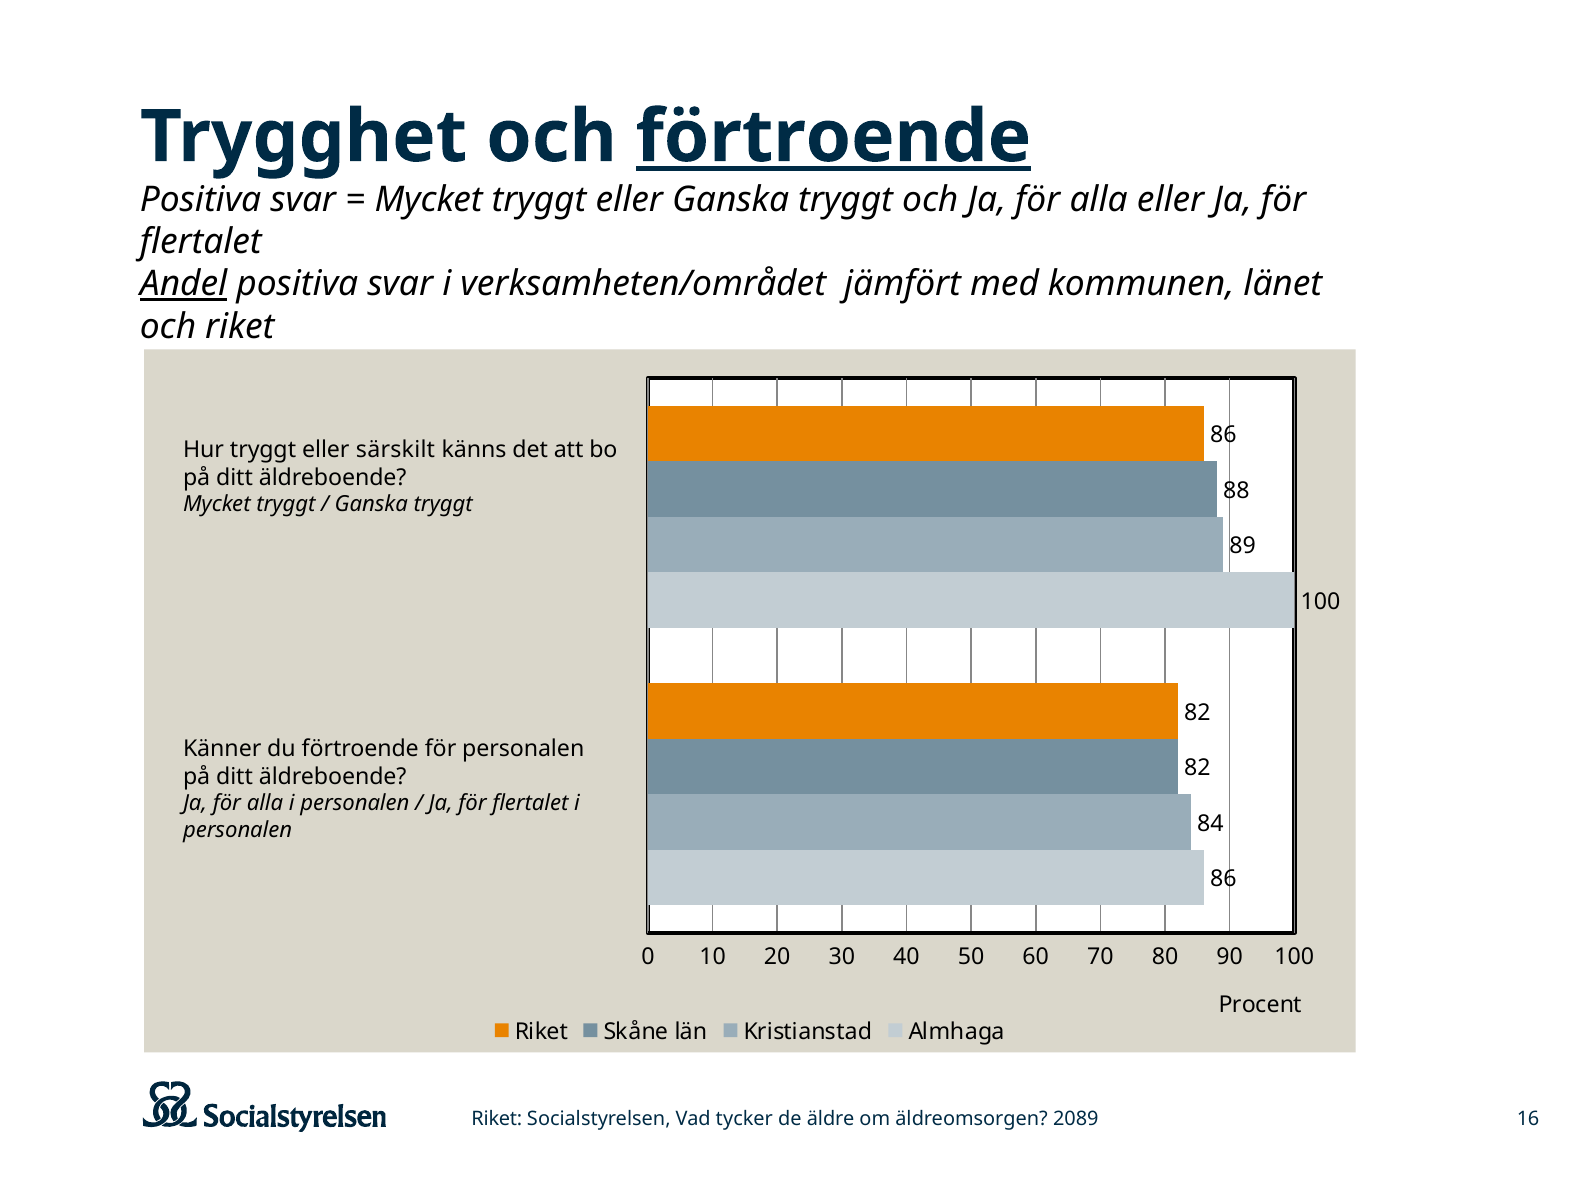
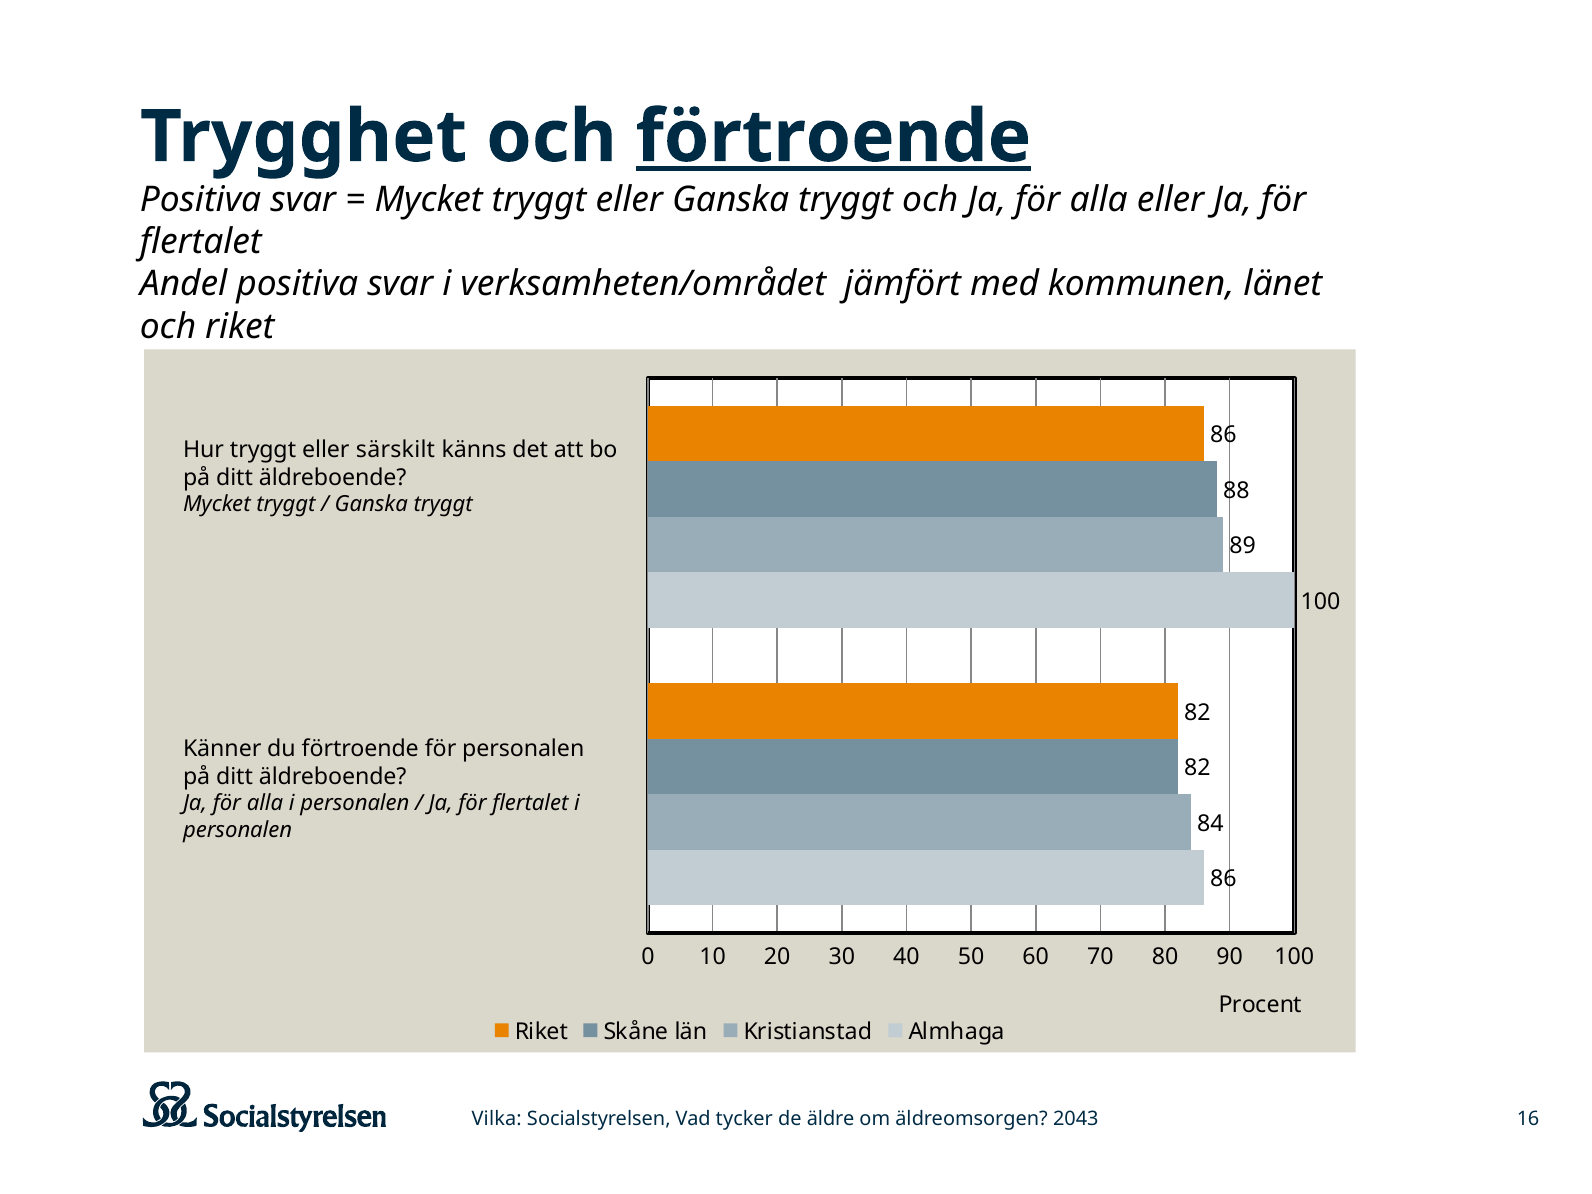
Andel underline: present -> none (184, 284)
Riket: Riket -> Vilka (497, 1119)
2089: 2089 -> 2043 (1076, 1119)
